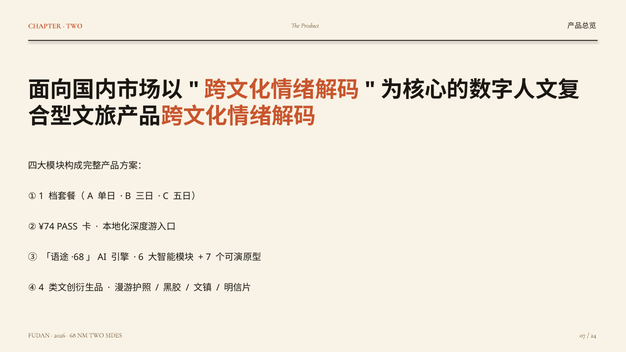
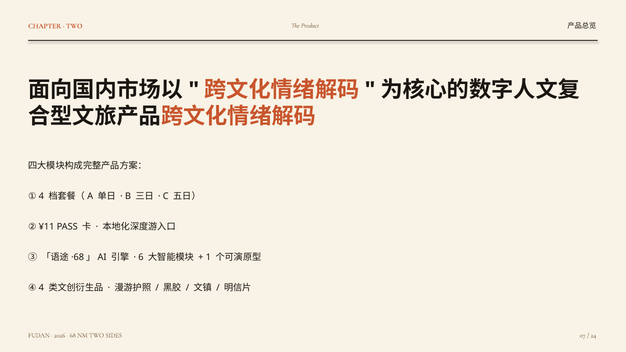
① 1: 1 -> 4 (41, 196)
¥74: ¥74 -> ¥11 (47, 227)
7: 7 -> 1 (208, 257)
